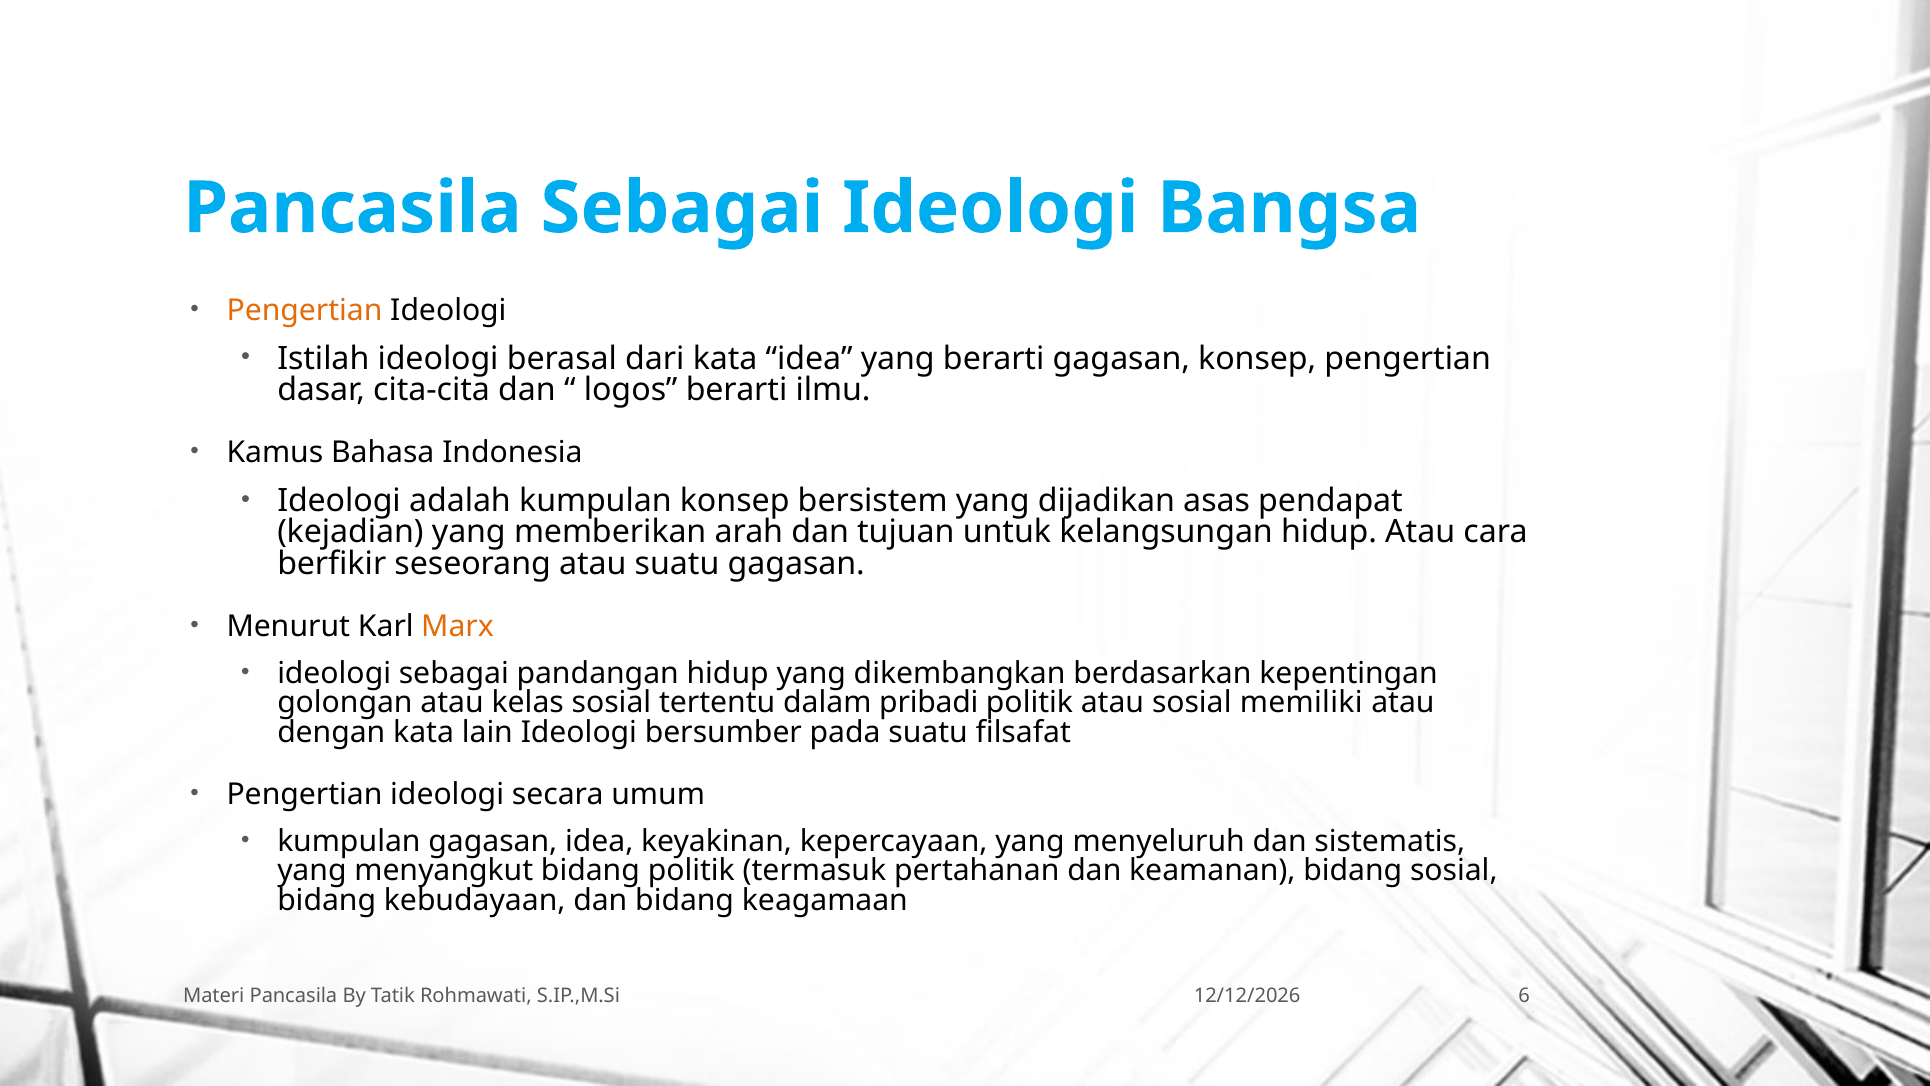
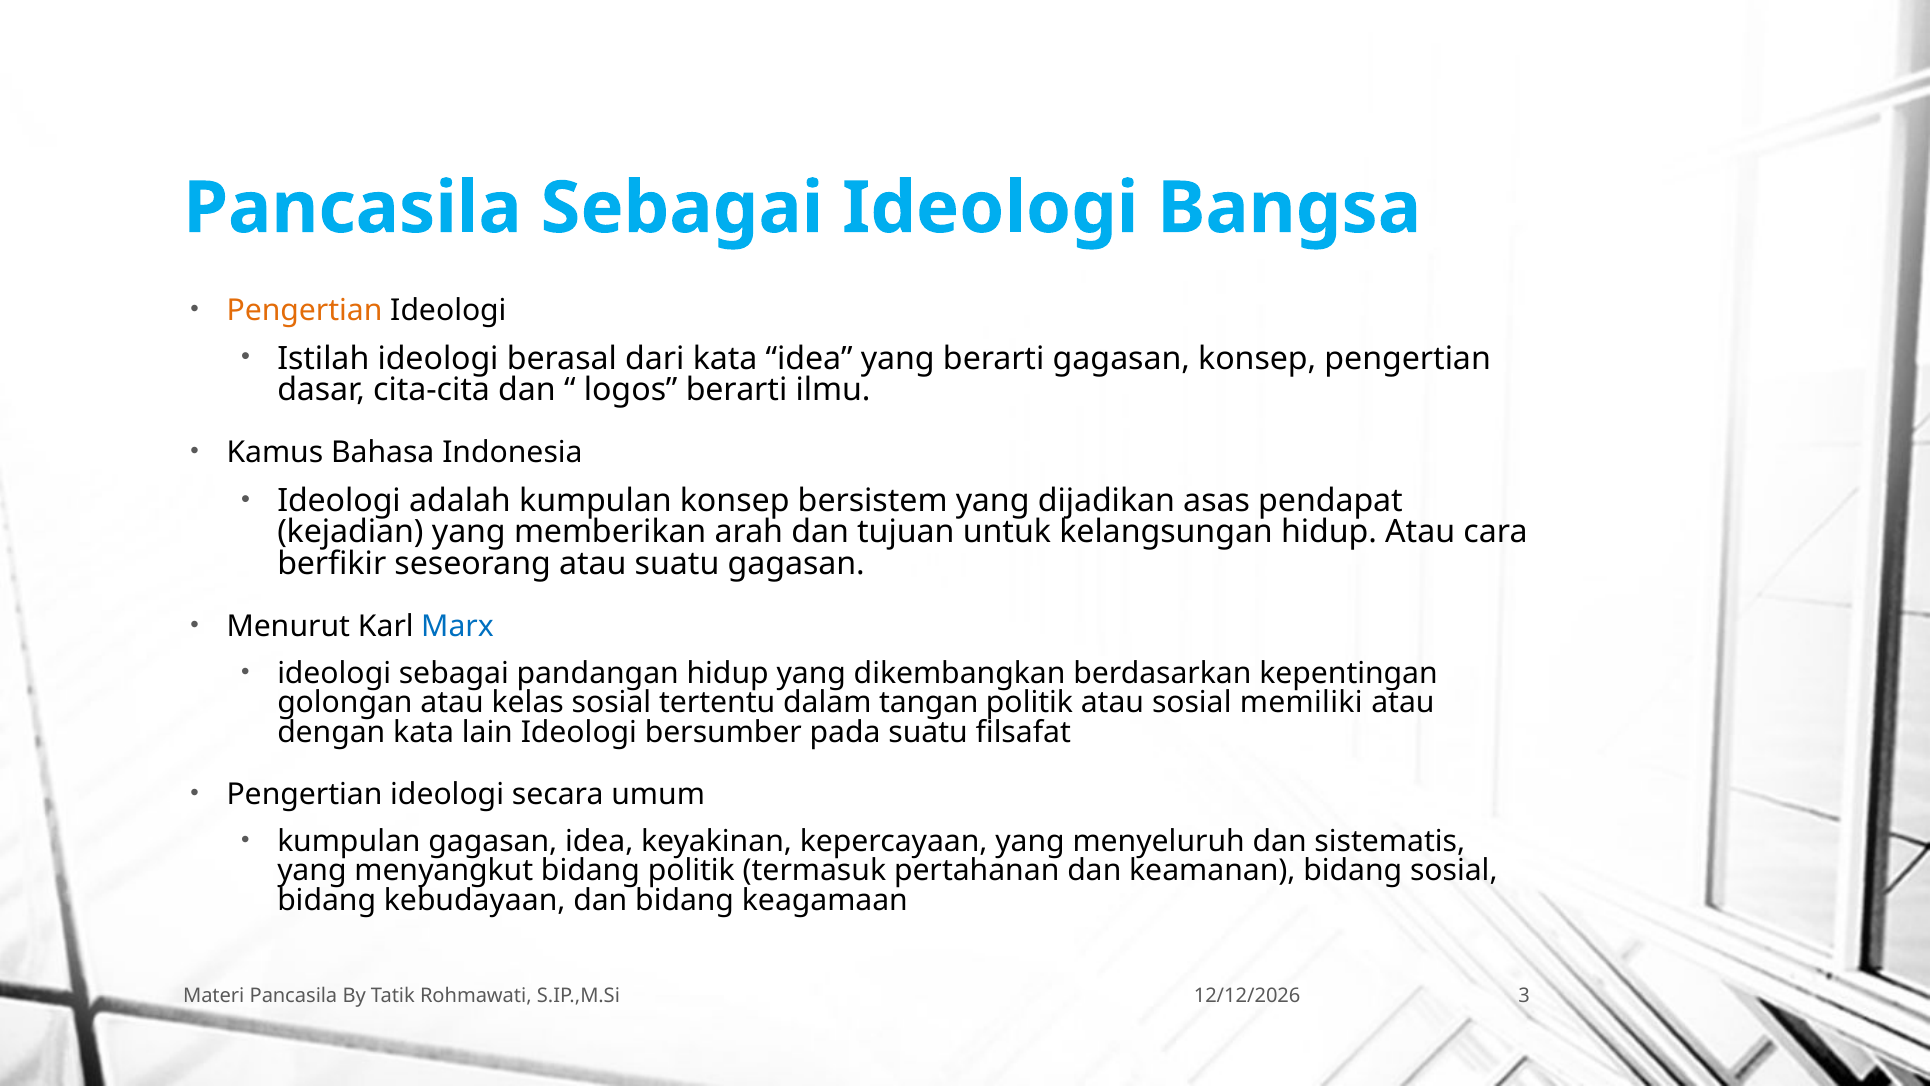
Marx colour: orange -> blue (458, 626)
pribadi: pribadi -> tangan (929, 703)
6: 6 -> 3 (1524, 996)
